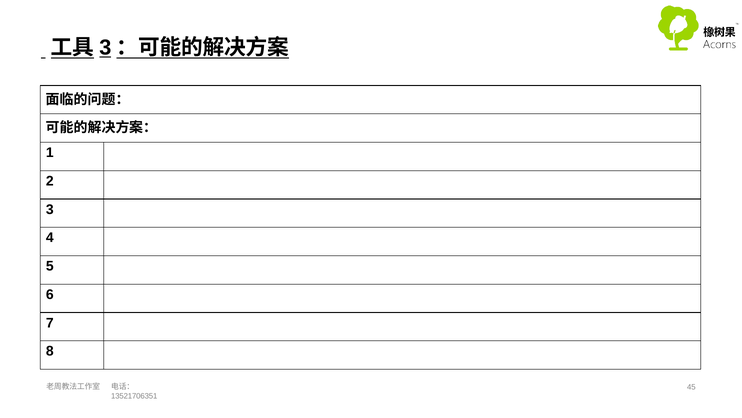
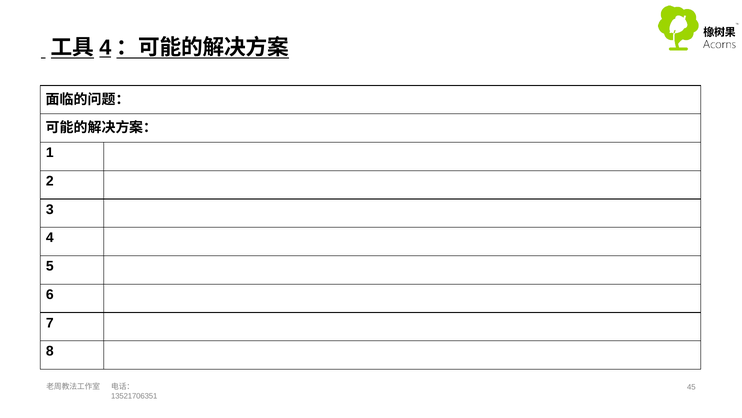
3: 3 -> 4 (105, 48)
